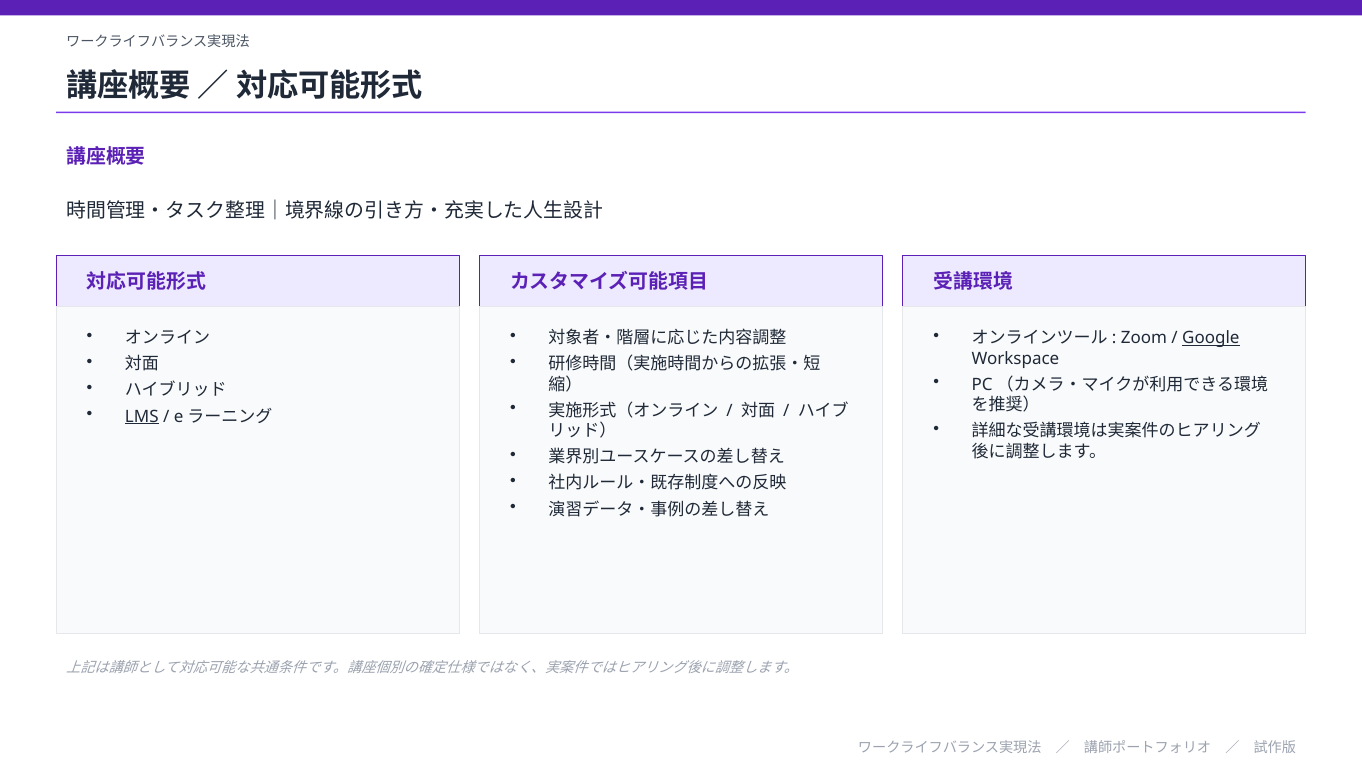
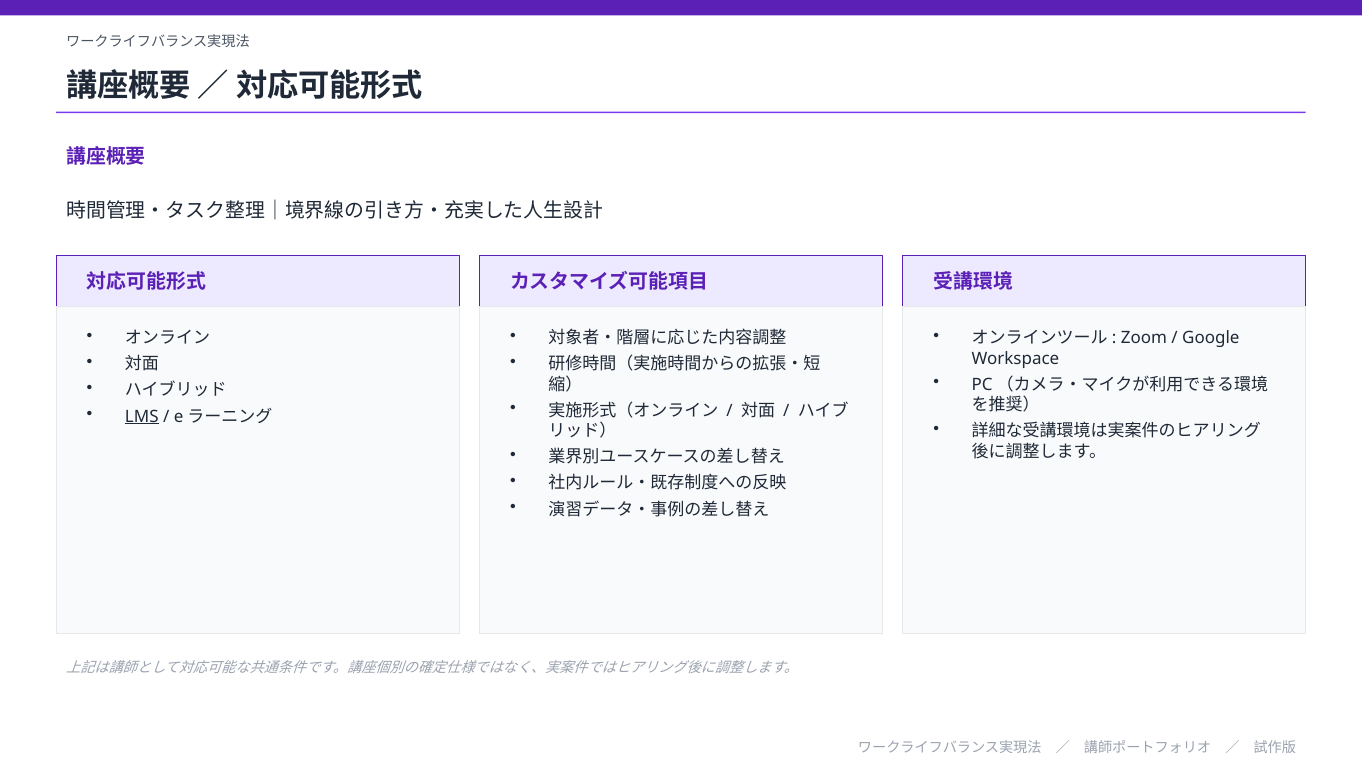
Google underline: present -> none (1211, 338)
